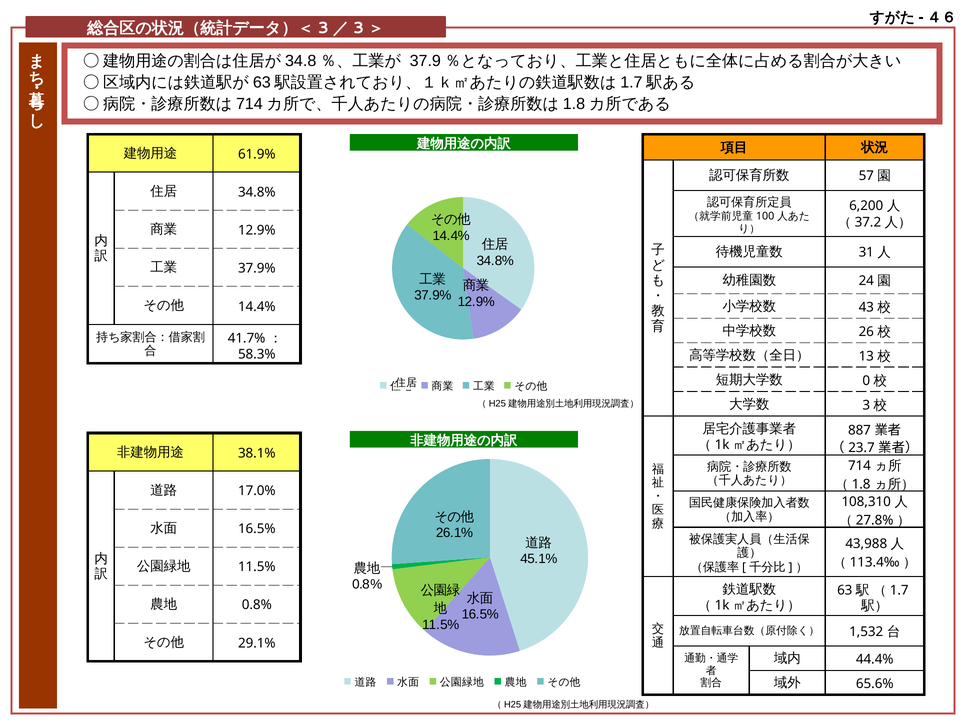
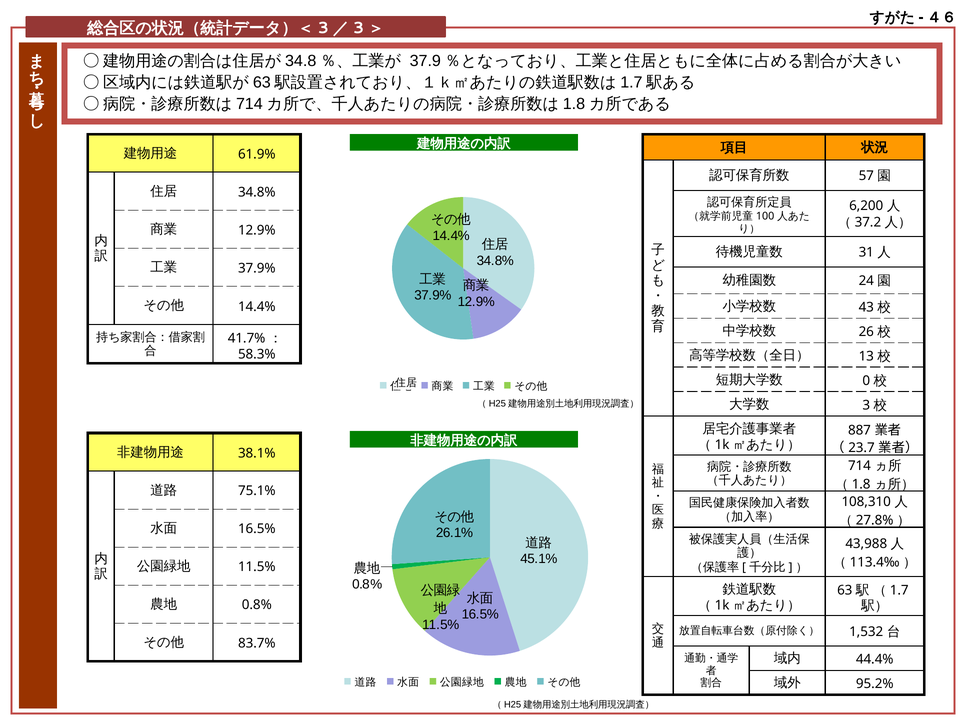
17.0%: 17.0% -> 75.1% (257, 491)
29.1%: 29.1% -> 83.7% (257, 643)
65.6%: 65.6% -> 95.2% (875, 683)
